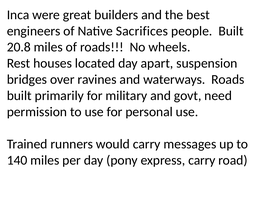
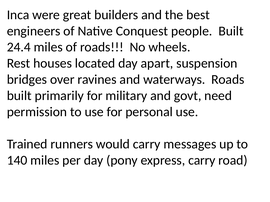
Sacrifices: Sacrifices -> Conquest (142, 31)
20.8: 20.8 -> 24.4 (19, 47)
